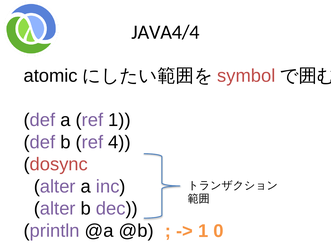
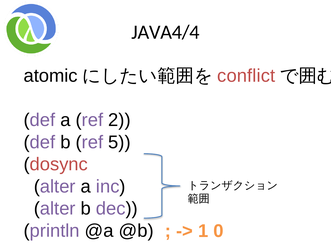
symbol: symbol -> conflict (246, 76)
ref 1: 1 -> 2 (119, 120)
4: 4 -> 5 (119, 142)
